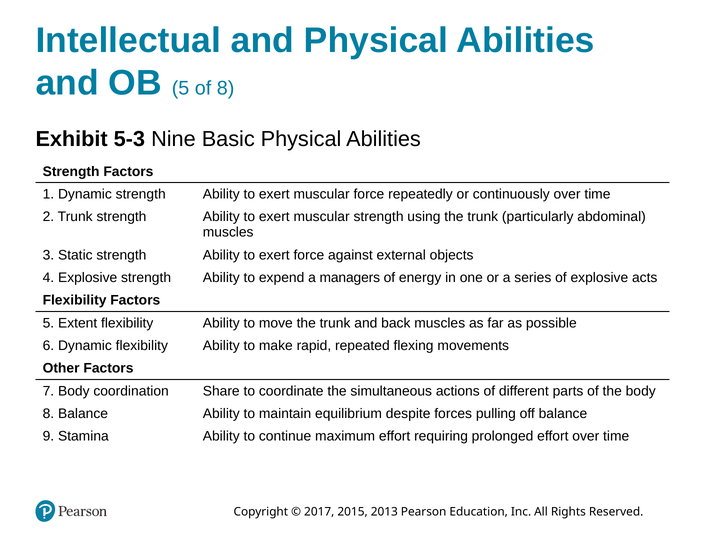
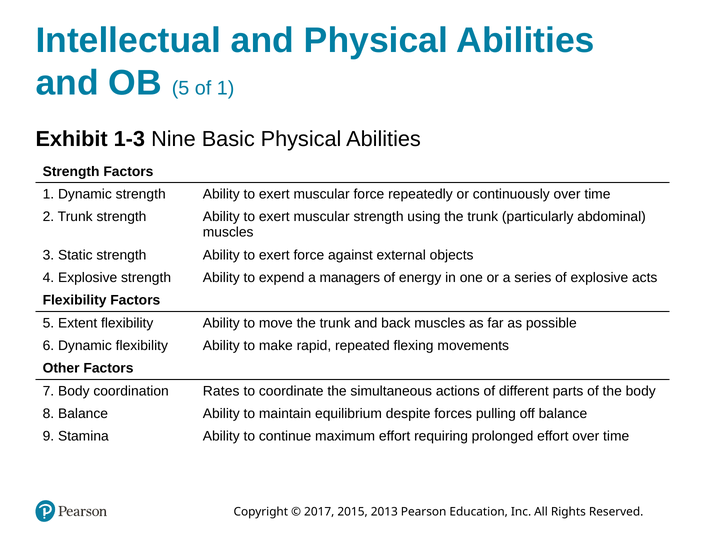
of 8: 8 -> 1 (226, 88)
5-3: 5-3 -> 1-3 (129, 139)
Share: Share -> Rates (221, 391)
